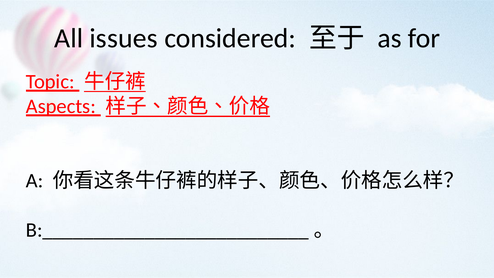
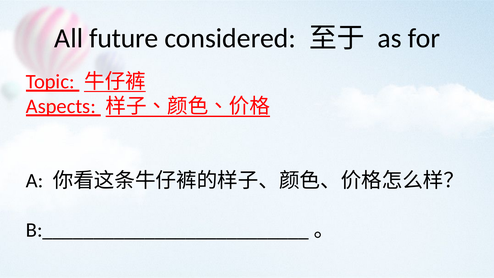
issues: issues -> future (124, 38)
